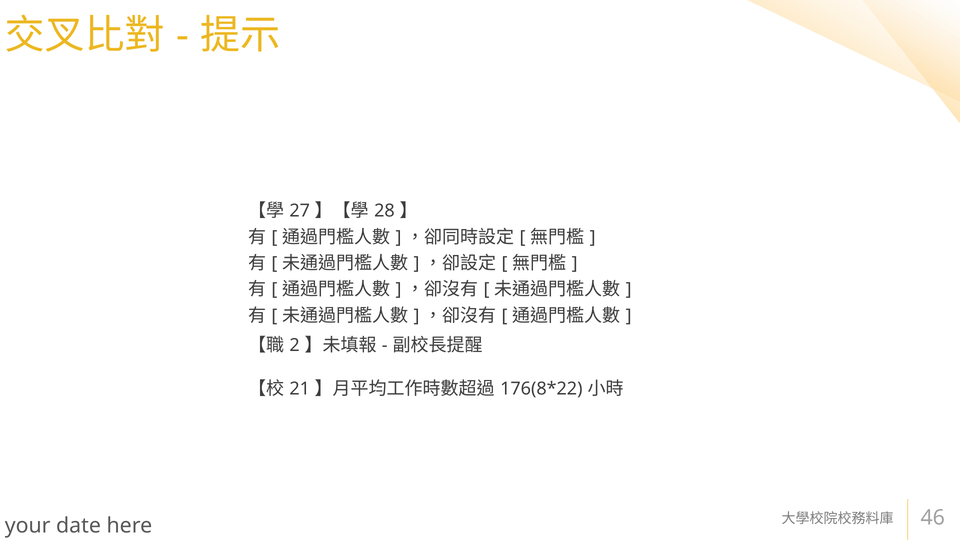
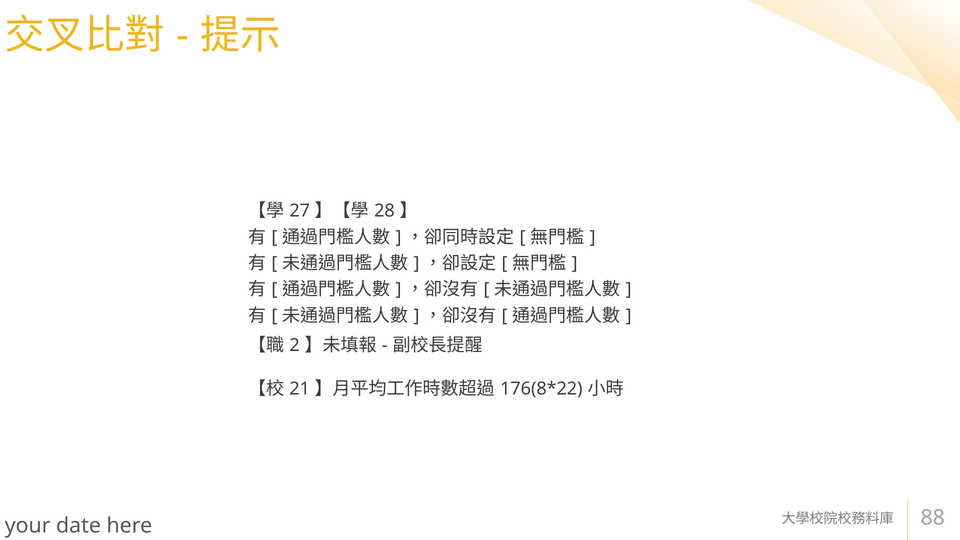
46: 46 -> 88 (933, 518)
